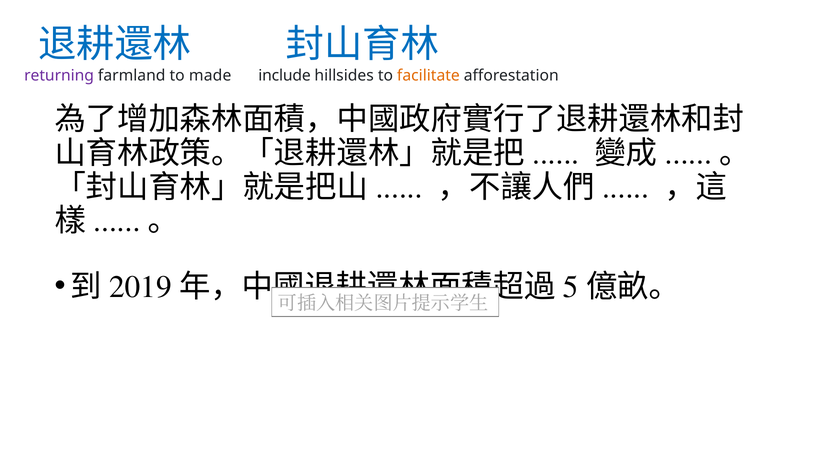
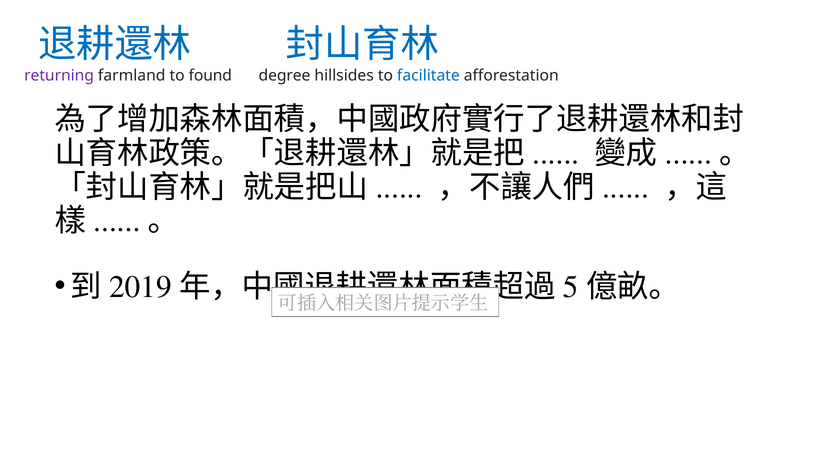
made: made -> found (210, 75)
include: include -> degree (285, 75)
facilitate colour: orange -> blue (428, 75)
